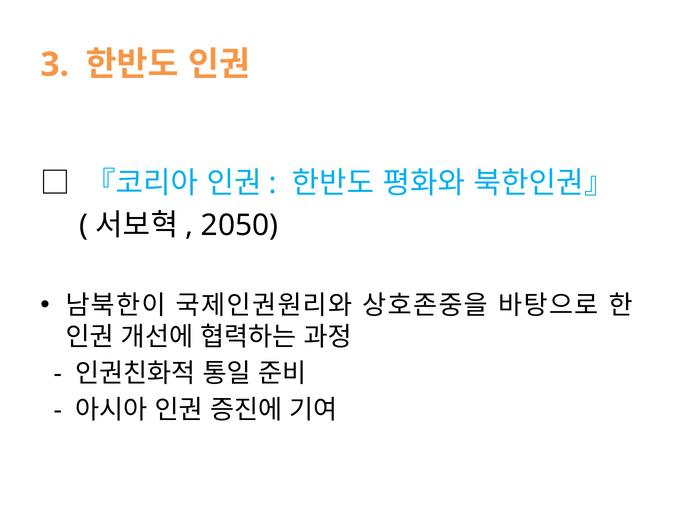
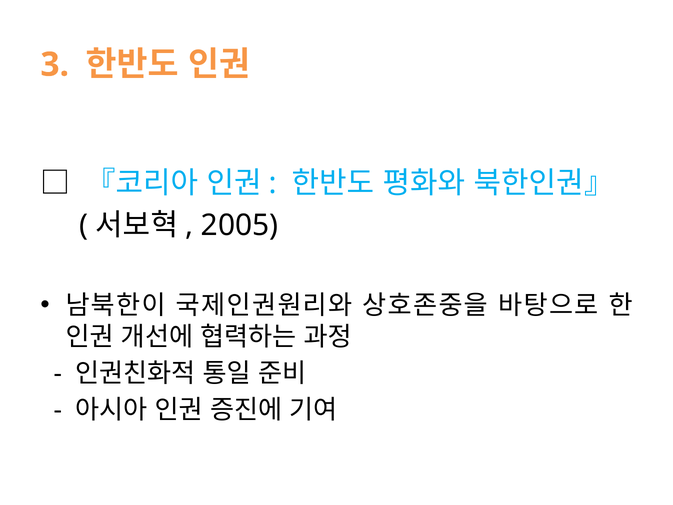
2050: 2050 -> 2005 (240, 225)
